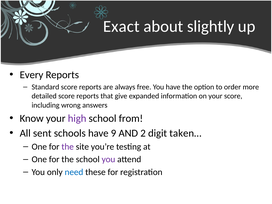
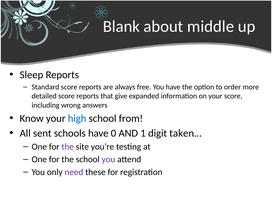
Exact: Exact -> Blank (121, 26)
slightly: slightly -> middle (211, 26)
Every: Every -> Sleep (31, 75)
high colour: purple -> blue (77, 118)
9: 9 -> 0 (113, 133)
2: 2 -> 1 (143, 133)
need colour: blue -> purple (74, 172)
